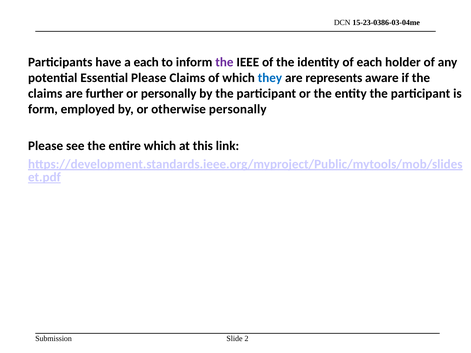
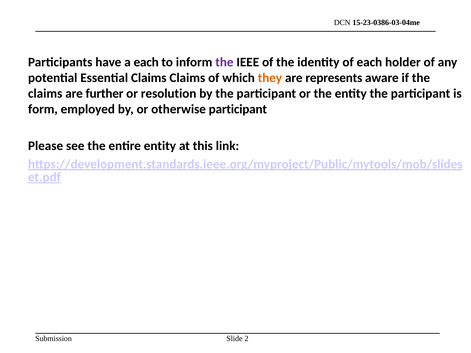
Essential Please: Please -> Claims (149, 78)
they colour: blue -> orange (270, 78)
or personally: personally -> resolution (169, 94)
otherwise personally: personally -> participant (238, 109)
entire which: which -> entity (160, 146)
